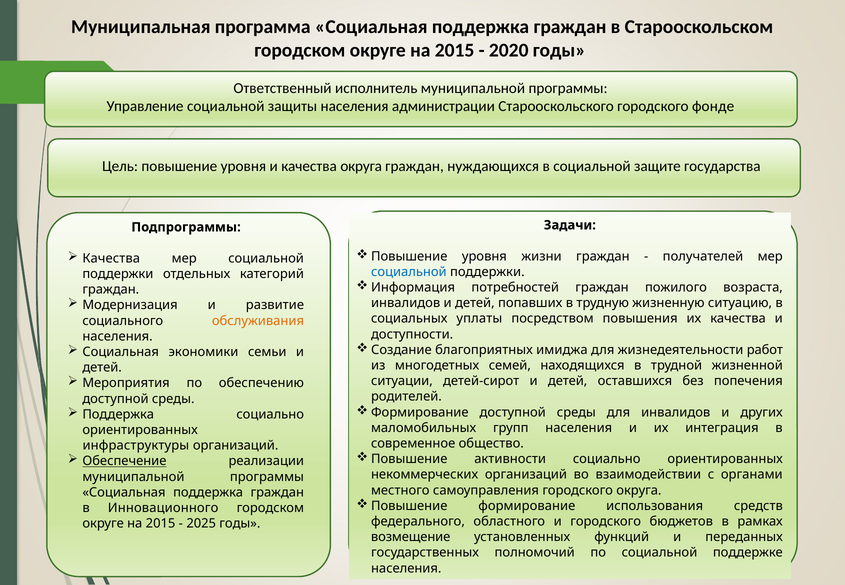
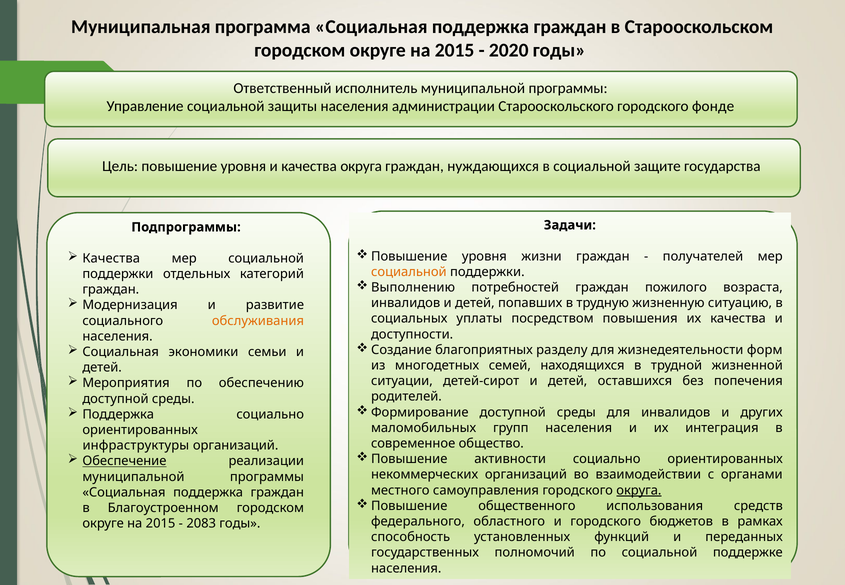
социальной colour: blue -> orange (409, 272)
Информация: Информация -> Выполнению (413, 288)
имиджа: имиджа -> разделу (562, 350)
работ: работ -> форм (765, 350)
округа underline: none -> present (639, 490)
Повышение формирование: формирование -> общественного (527, 506)
Инновационного: Инновационного -> Благоустроенном (163, 508)
2025: 2025 -> 2083 (201, 524)
возмещение: возмещение -> способность (411, 537)
